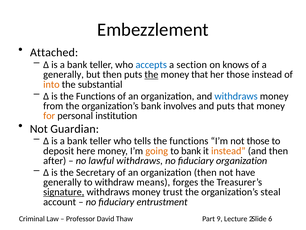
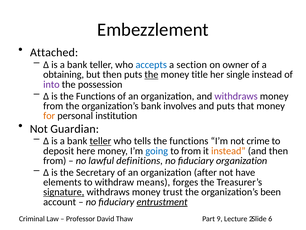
knows: knows -> owner (236, 65)
generally: generally -> obtaining (64, 74)
money that: that -> title (200, 74)
her those: those -> single (238, 74)
into colour: orange -> purple (51, 84)
substantial: substantial -> possession (100, 84)
withdraws colour: blue -> purple (236, 96)
teller underline: none -> present (100, 141)
not those: those -> crime (258, 141)
going colour: orange -> blue (157, 151)
to bank: bank -> from (191, 151)
after: after -> from (55, 160)
lawful withdraws: withdraws -> definitions (140, 160)
organization then: then -> after (205, 172)
generally: generally -> elements (62, 182)
steal: steal -> been (271, 192)
entrustment underline: none -> present (162, 201)
